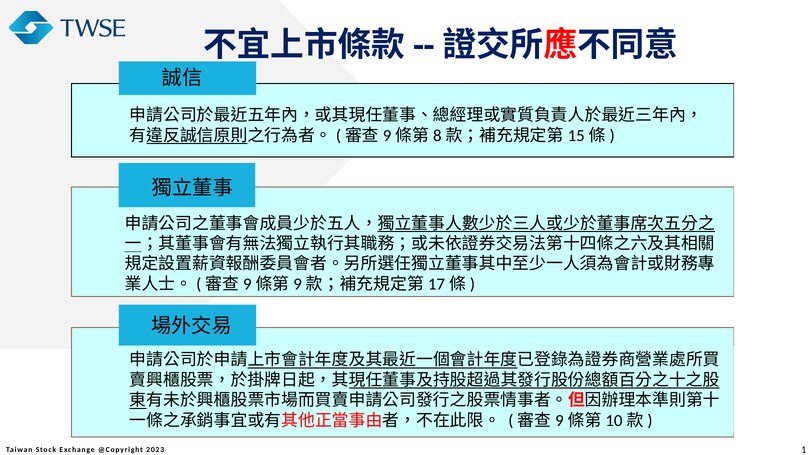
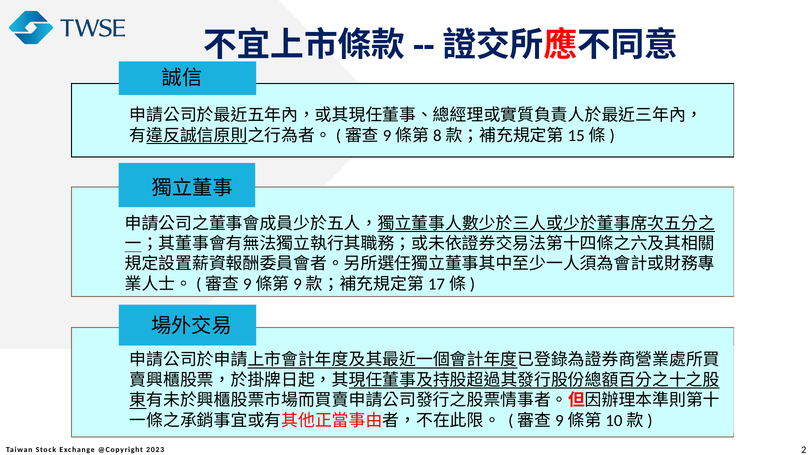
1: 1 -> 2 (804, 449)
